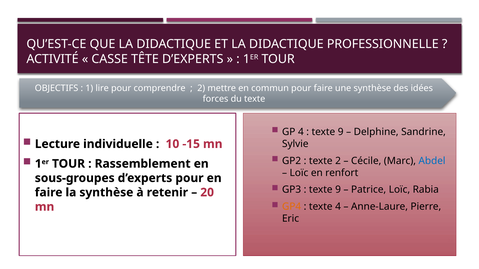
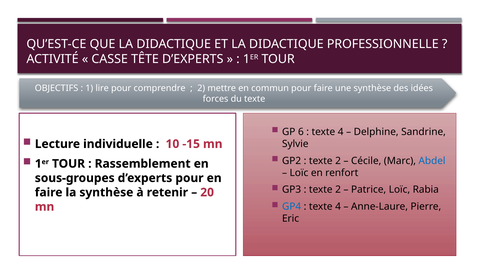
GP 4: 4 -> 6 (301, 132)
9: 9 -> 4 (341, 132)
9: 9 -> 2 (338, 190)
GP4 colour: orange -> blue (292, 207)
